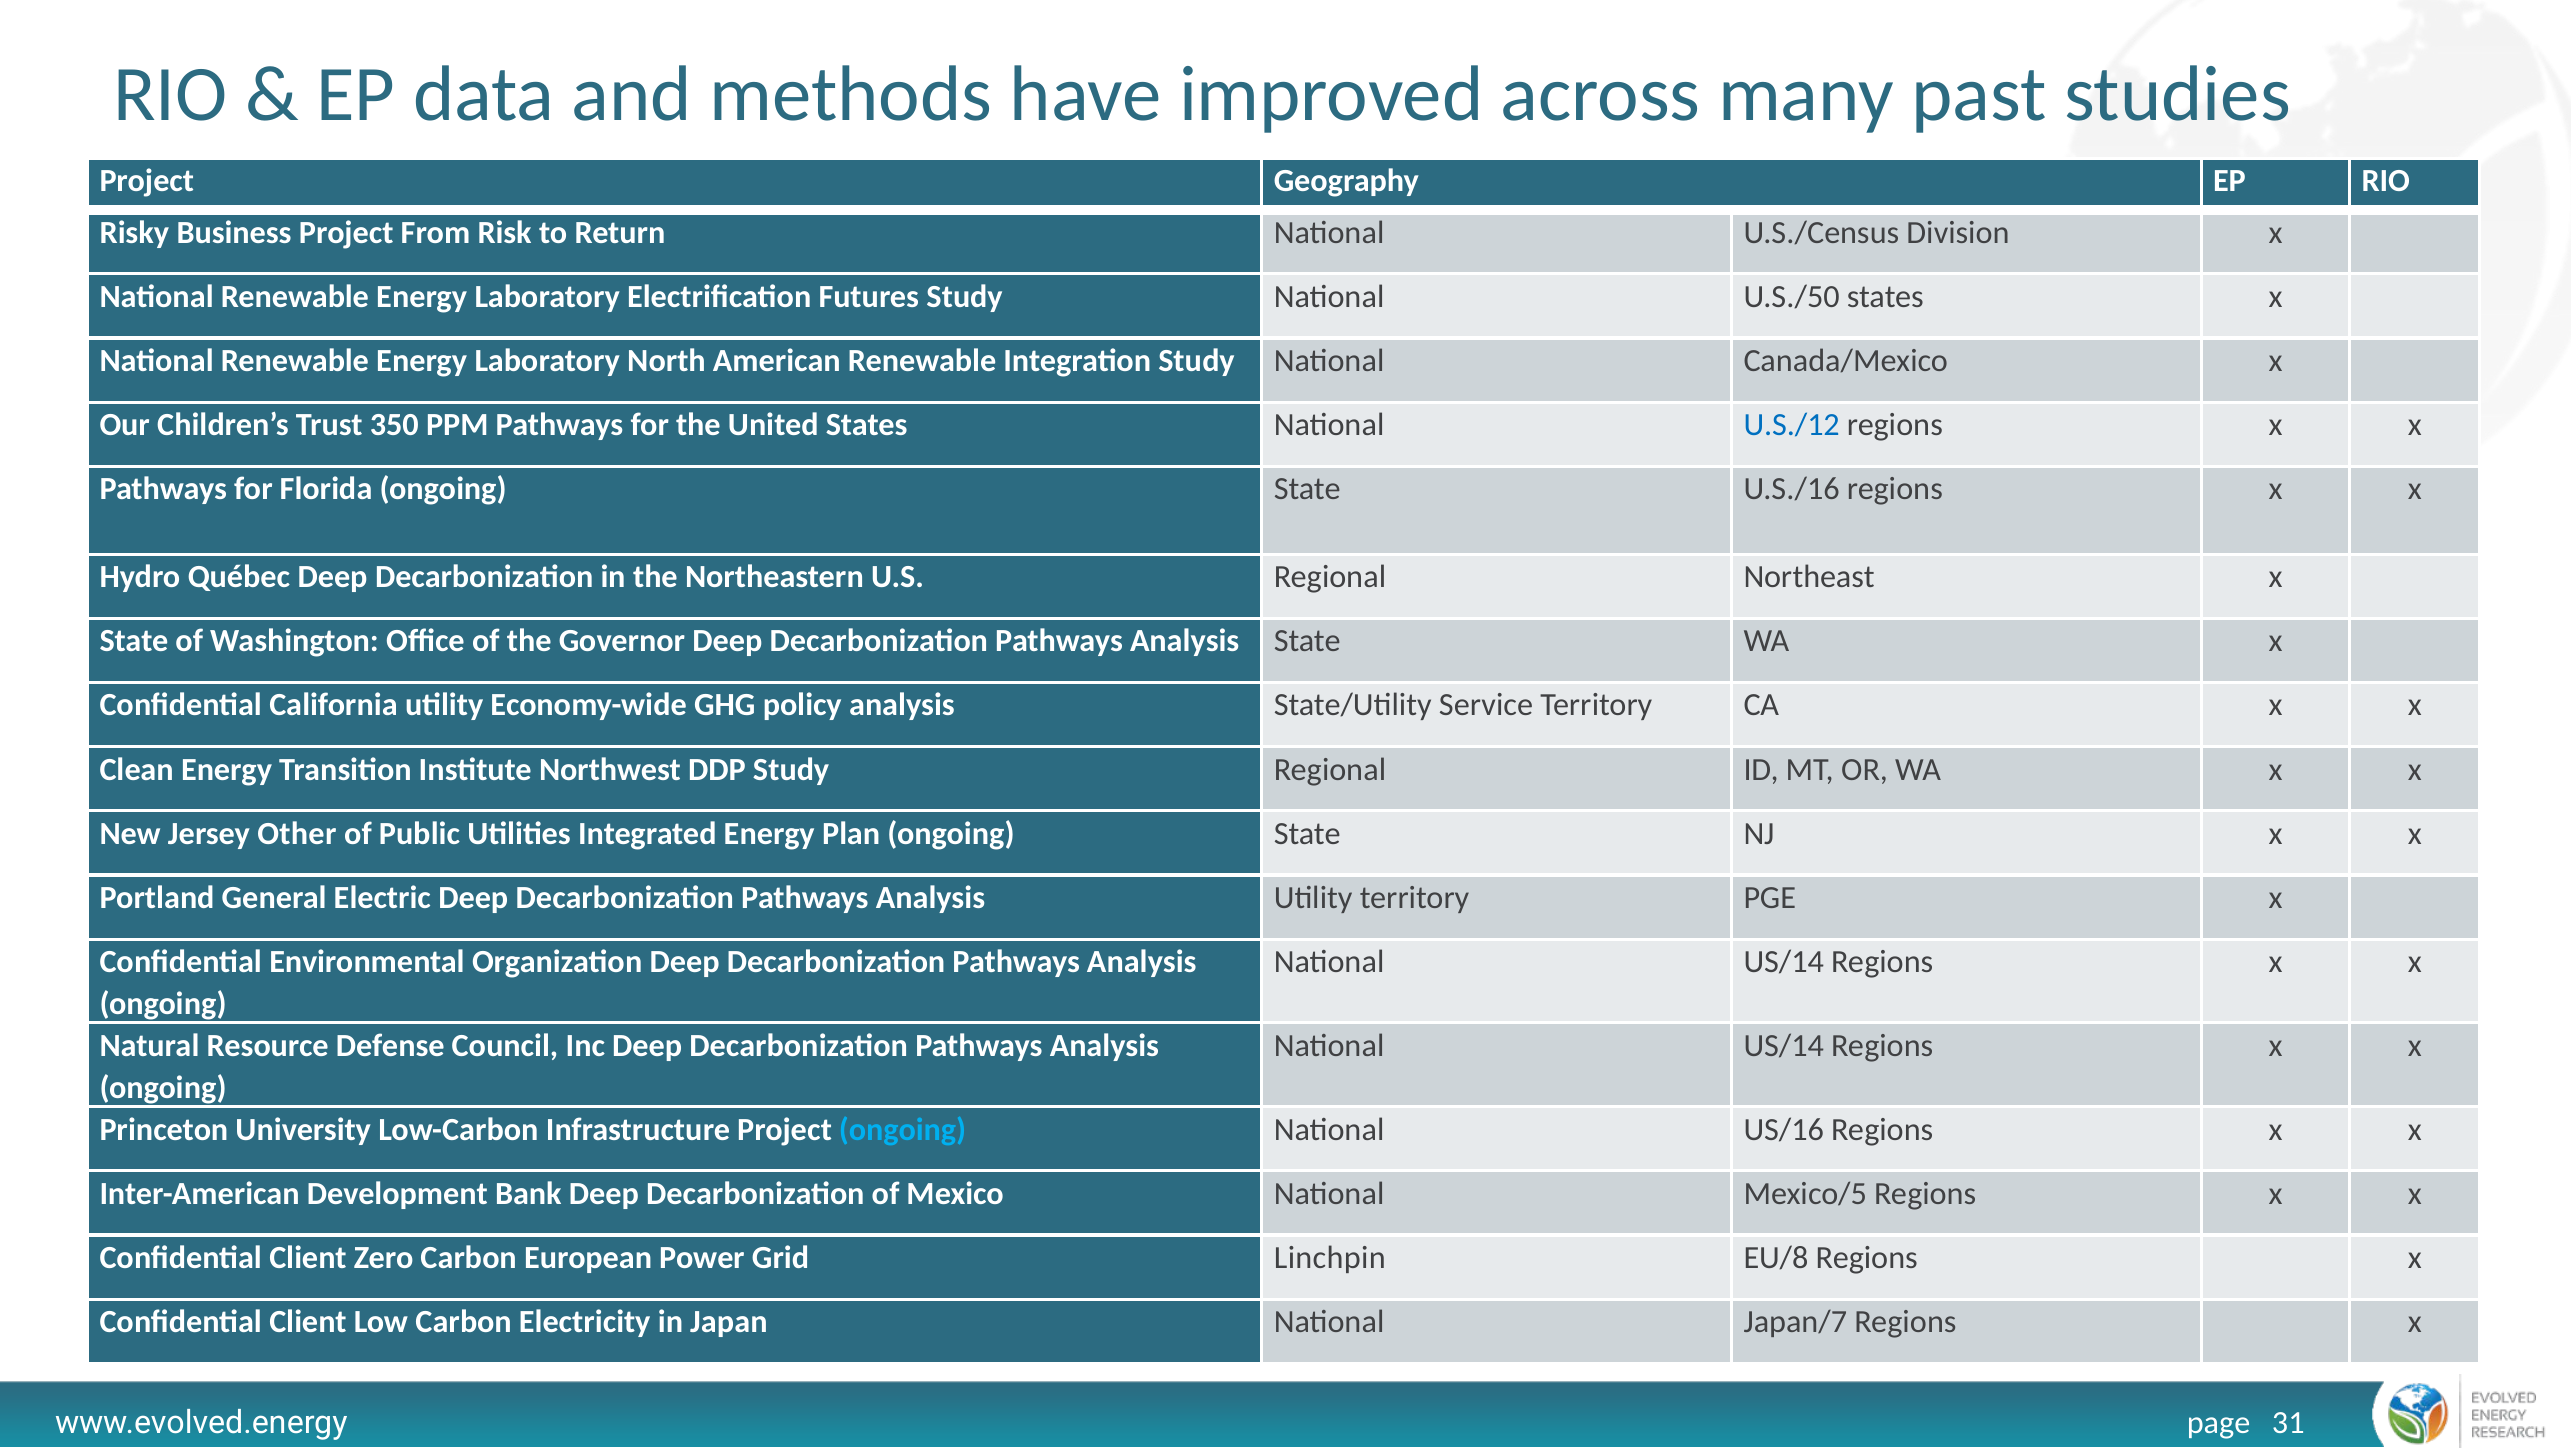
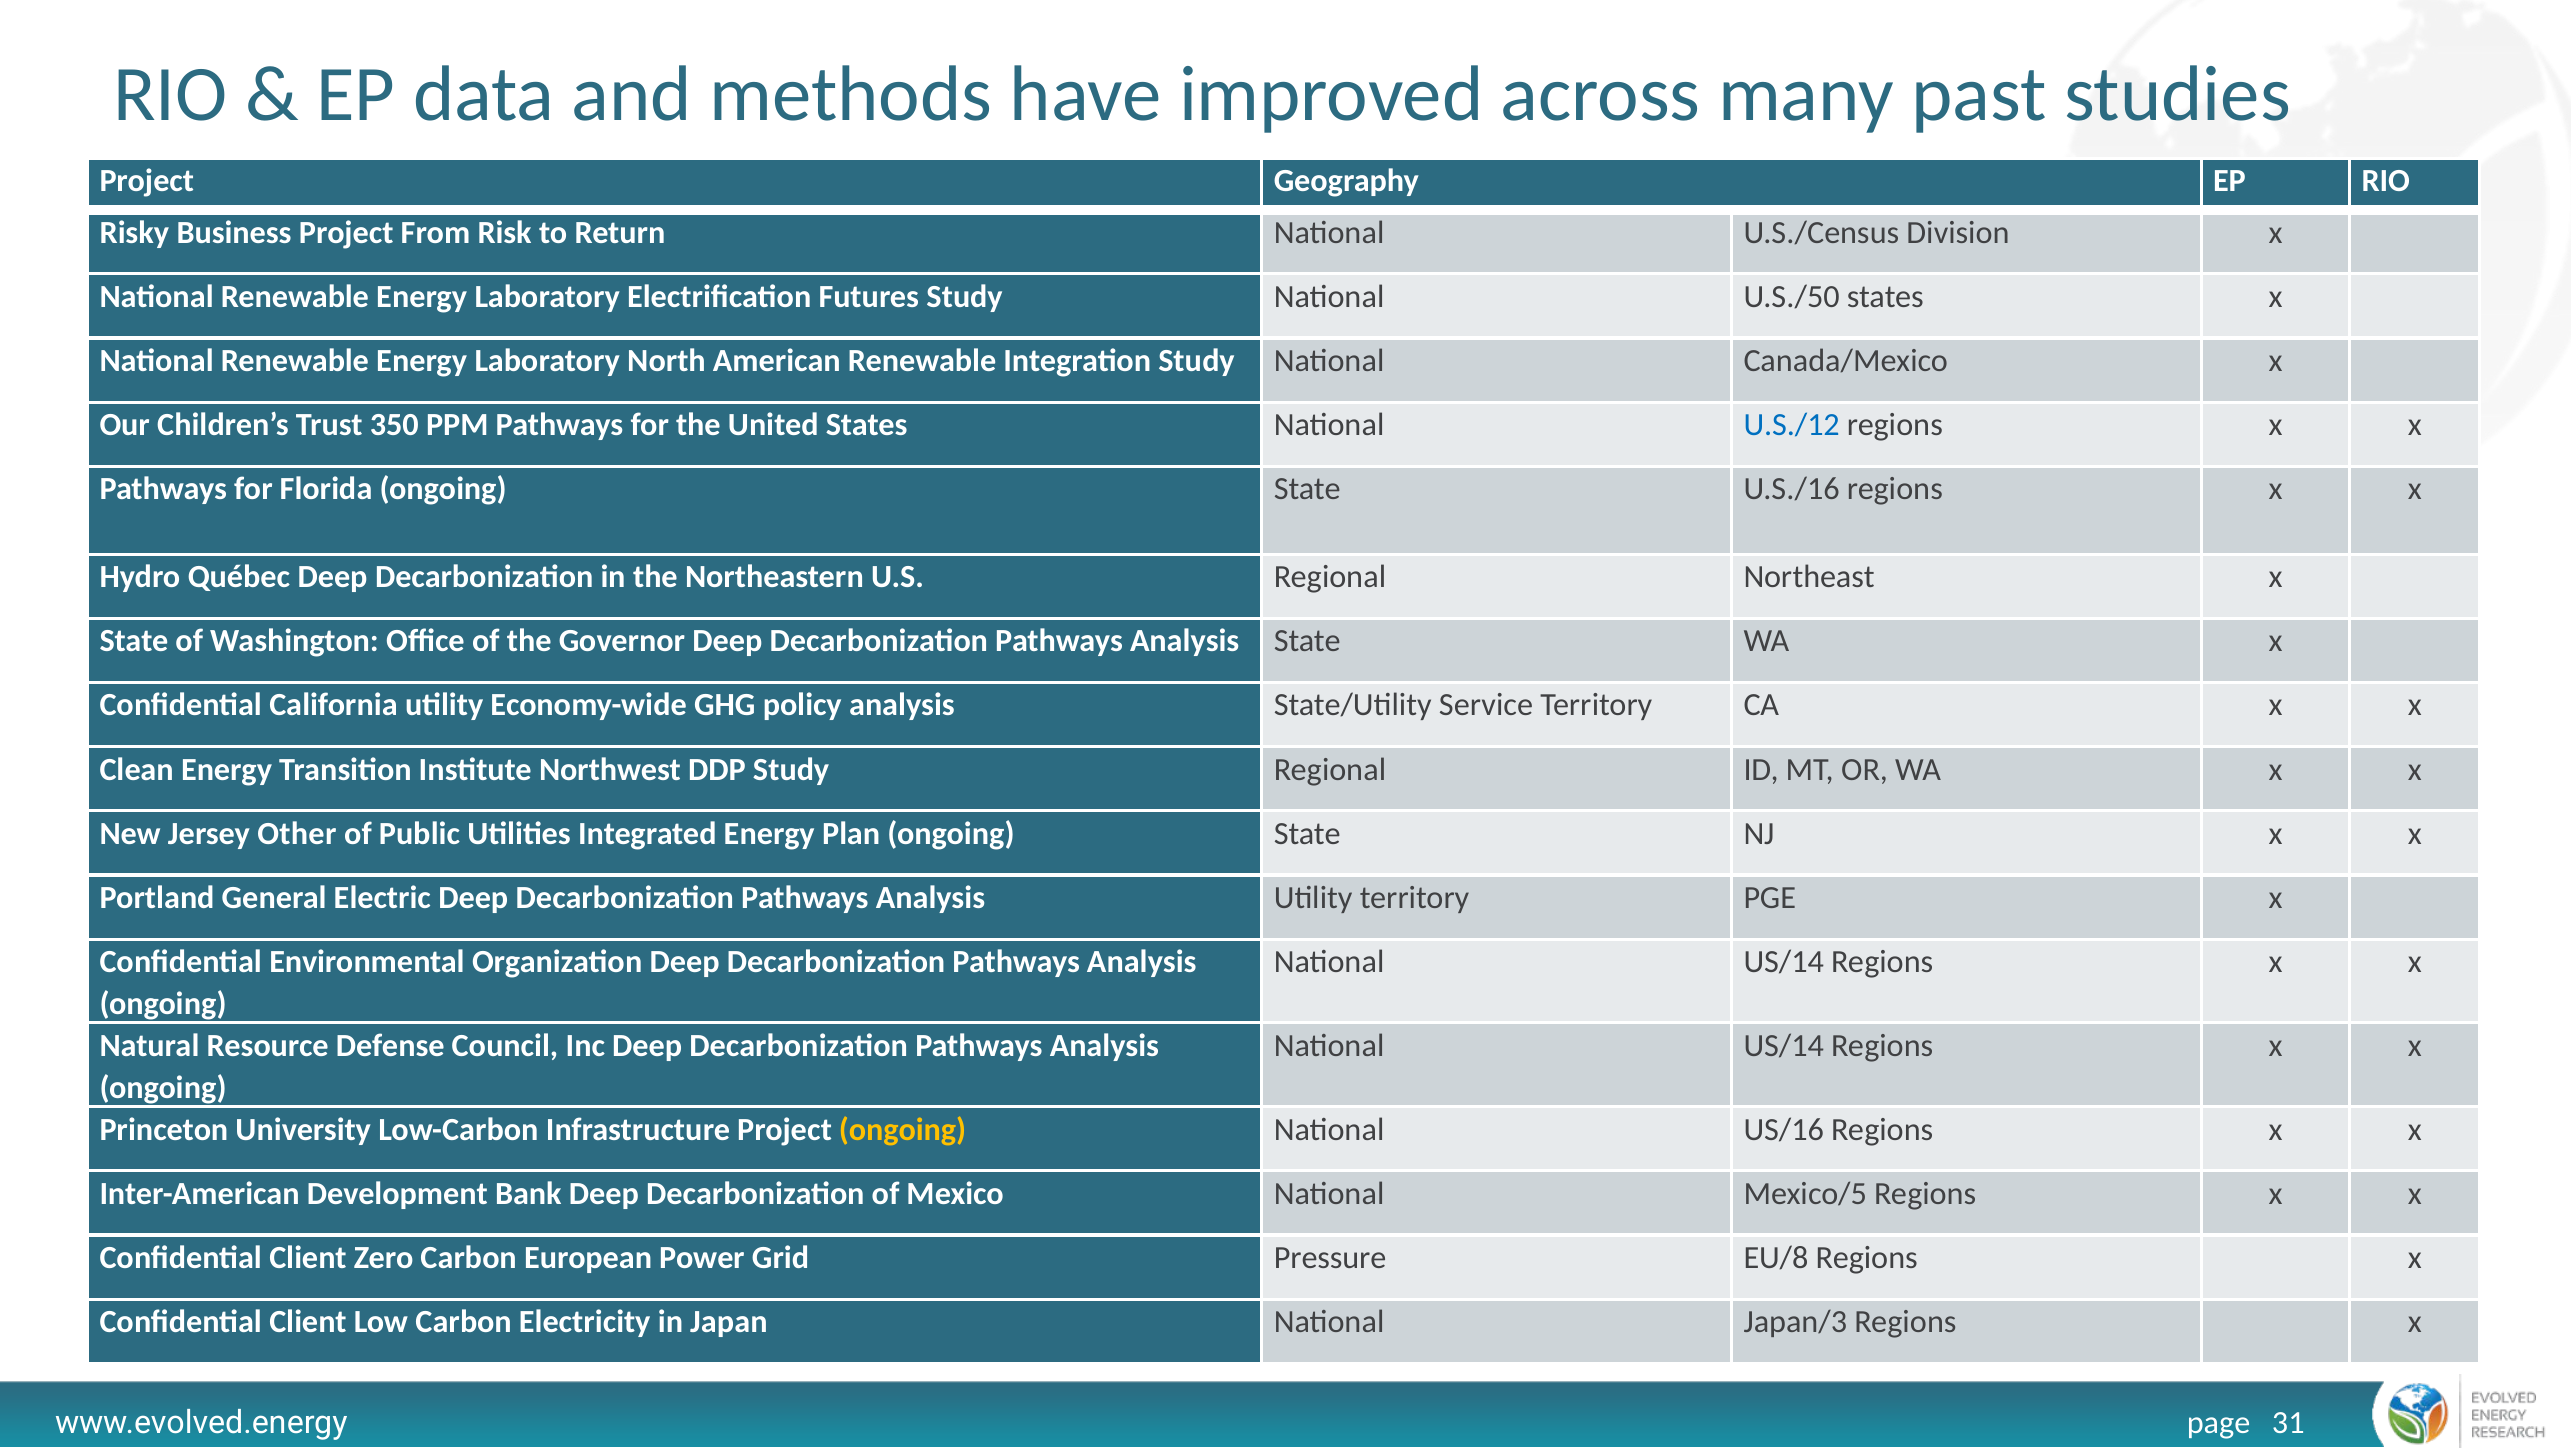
ongoing colour: light blue -> yellow (903, 1129)
Linchpin: Linchpin -> Pressure (1330, 1258)
Japan/7: Japan/7 -> Japan/3 (1795, 1322)
